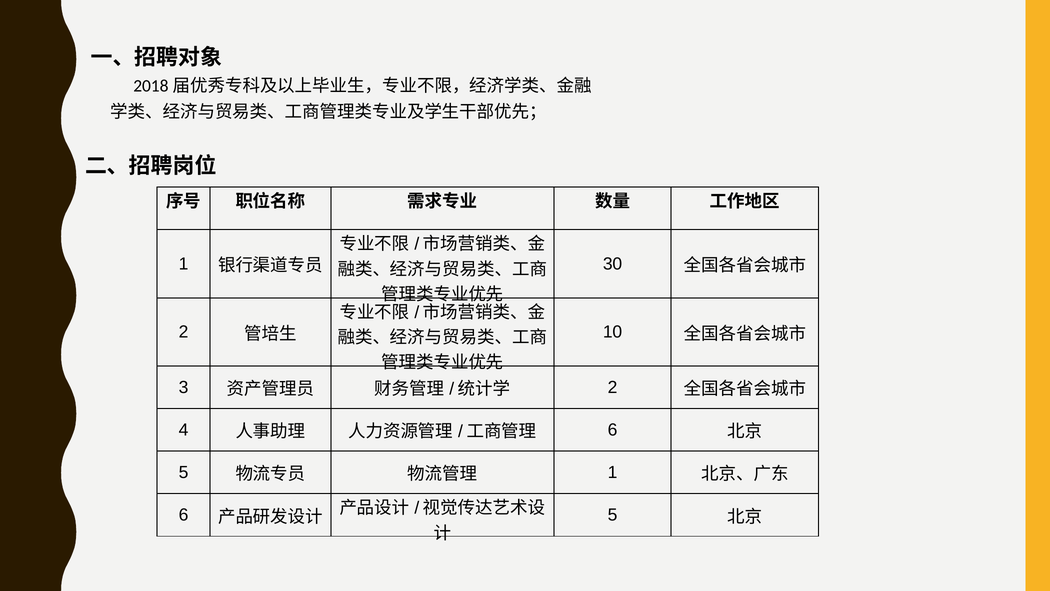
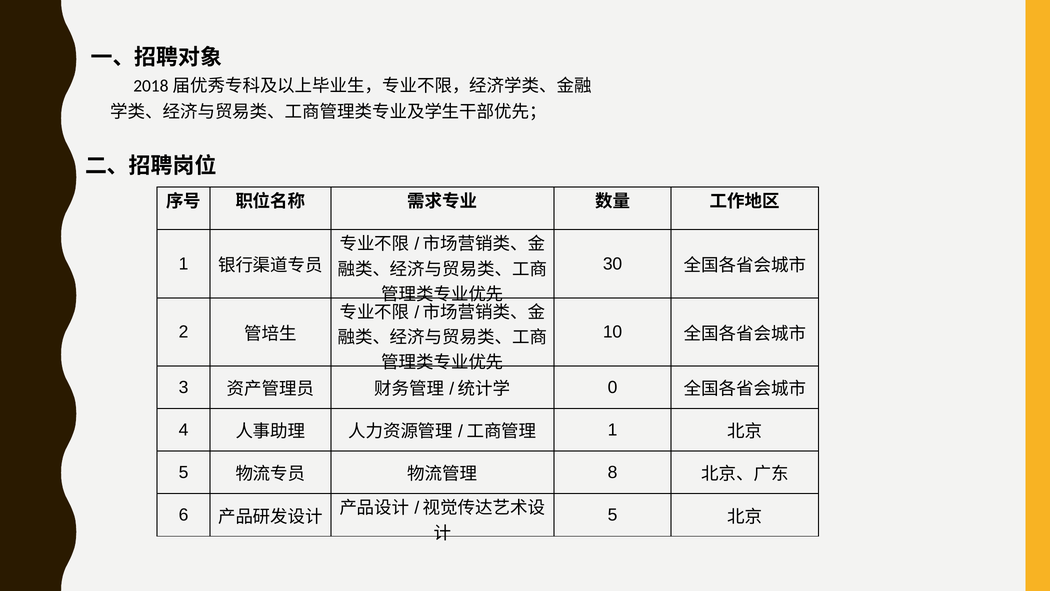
2: 2 -> 0 (613, 387)
6: 6 -> 1 (613, 430)
1: 1 -> 8 (613, 472)
